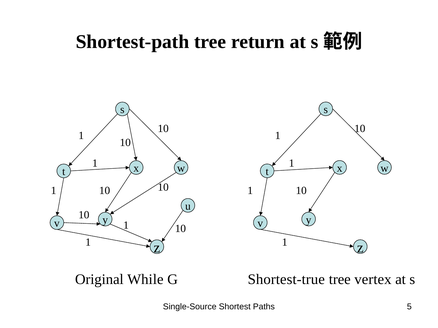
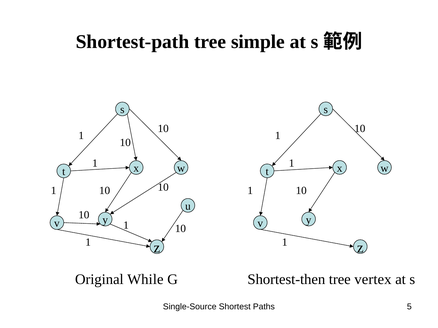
return: return -> simple (258, 42)
Shortest-true: Shortest-true -> Shortest-then (286, 280)
